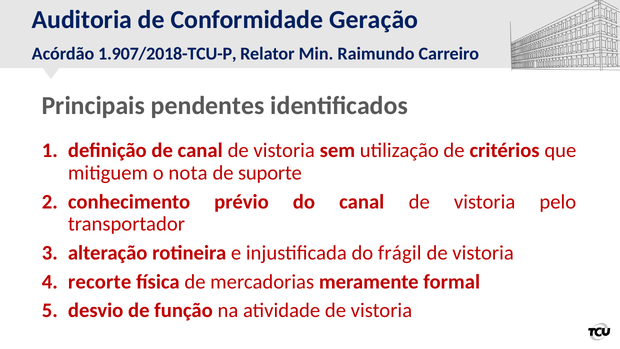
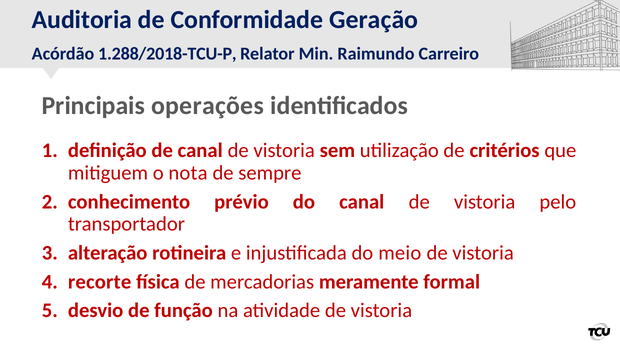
1.907/2018-TCU-P: 1.907/2018-TCU-P -> 1.288/2018-TCU-P (167, 53)
pendentes: pendentes -> operações (208, 105)
suporte: suporte -> sempre (270, 173)
frágil: frágil -> meio (400, 253)
